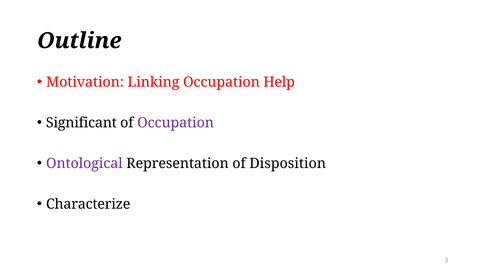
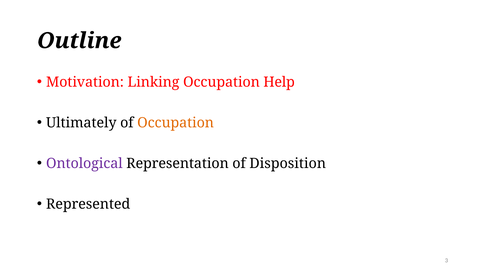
Significant: Significant -> Ultimately (81, 123)
Occupation colour: purple -> orange (176, 123)
Characterize: Characterize -> Represented (88, 204)
